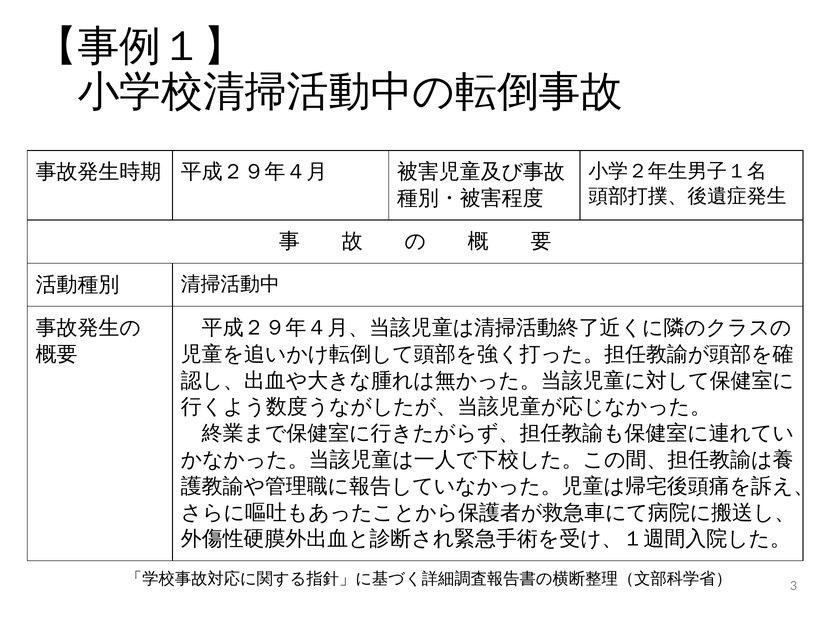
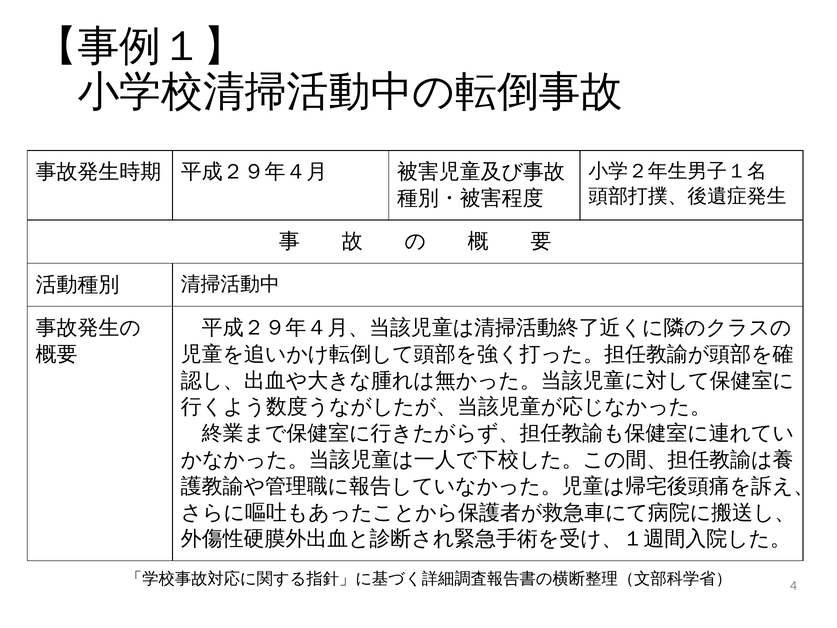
3: 3 -> 4 (793, 585)
